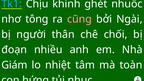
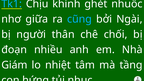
tông: tông -> giữa (37, 19)
cũng colour: pink -> light blue (79, 19)
toàn: toàn -> tầng (131, 65)
